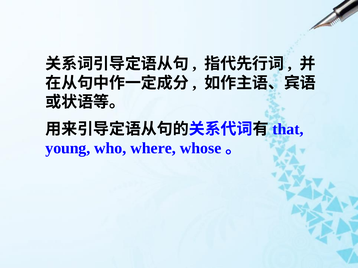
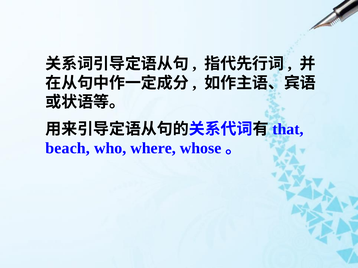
young: young -> beach (68, 148)
